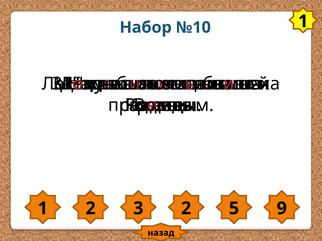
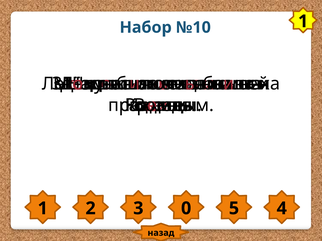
3 2: 2 -> 0 (186, 209)
9: 9 -> 4 (282, 209)
